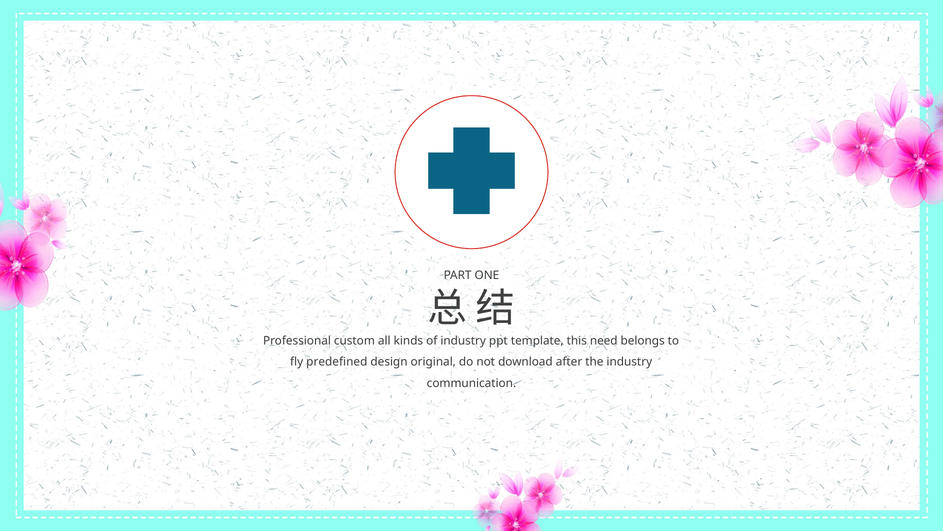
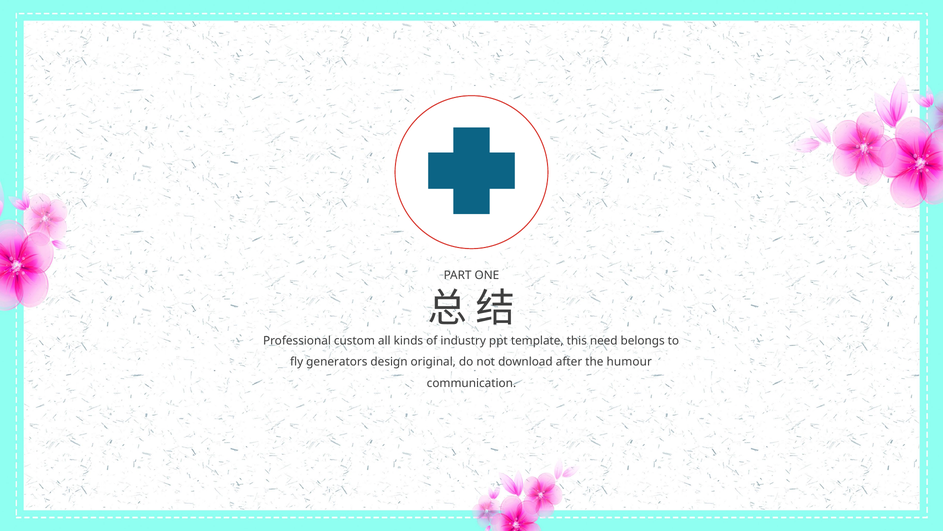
predefined: predefined -> generators (337, 362)
the industry: industry -> humour (629, 362)
